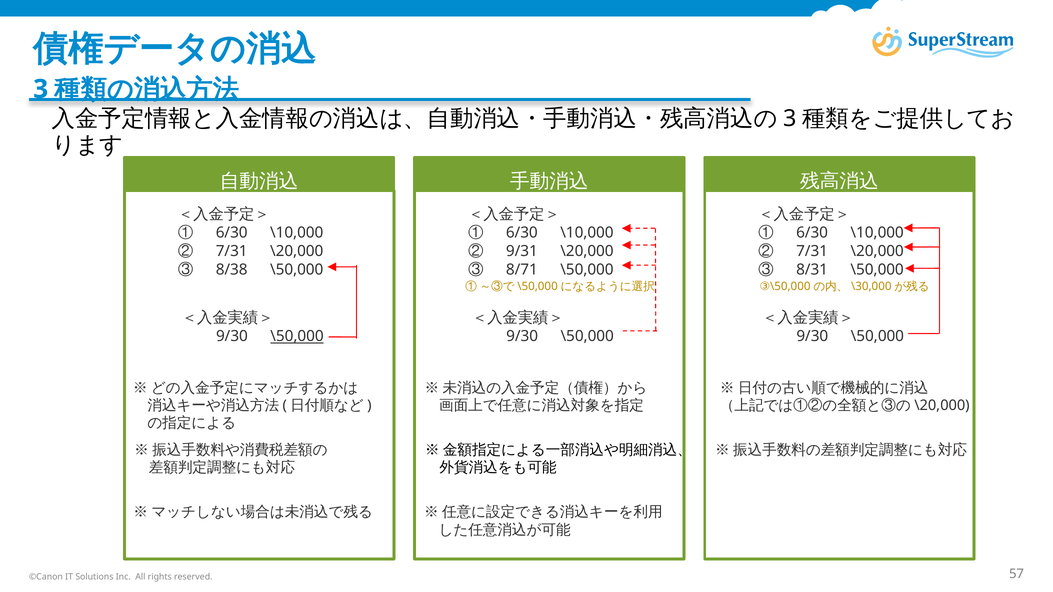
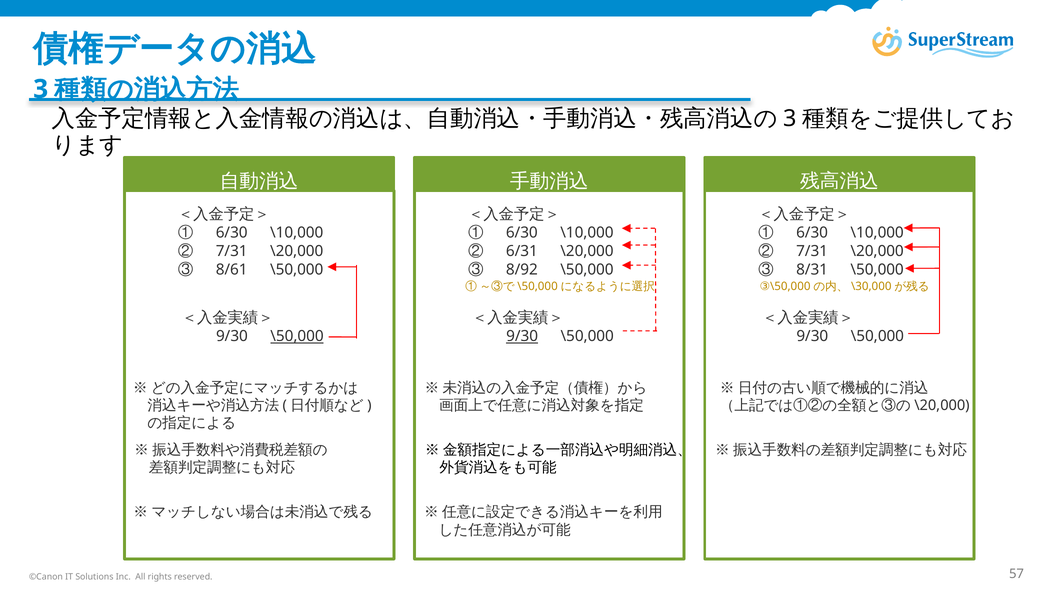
9/31: 9/31 -> 6/31 (522, 251)
8/38: 8/38 -> 8/61 (232, 270)
8/71: 8/71 -> 8/92 (522, 270)
9/30 underline: none -> present (522, 336)
